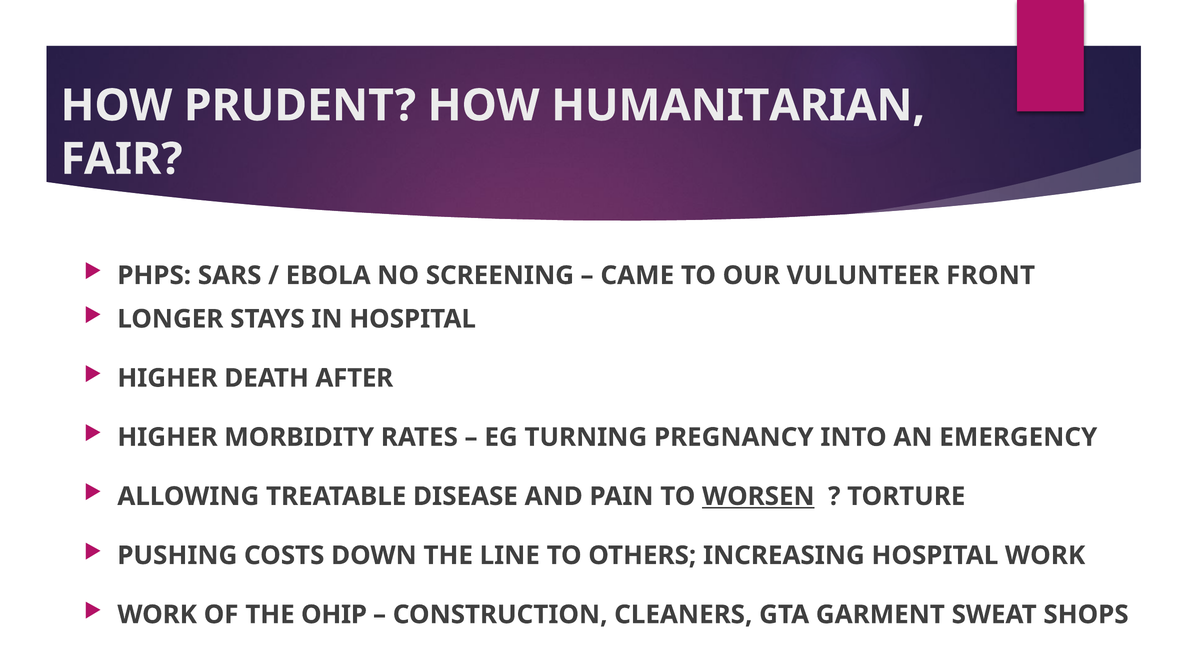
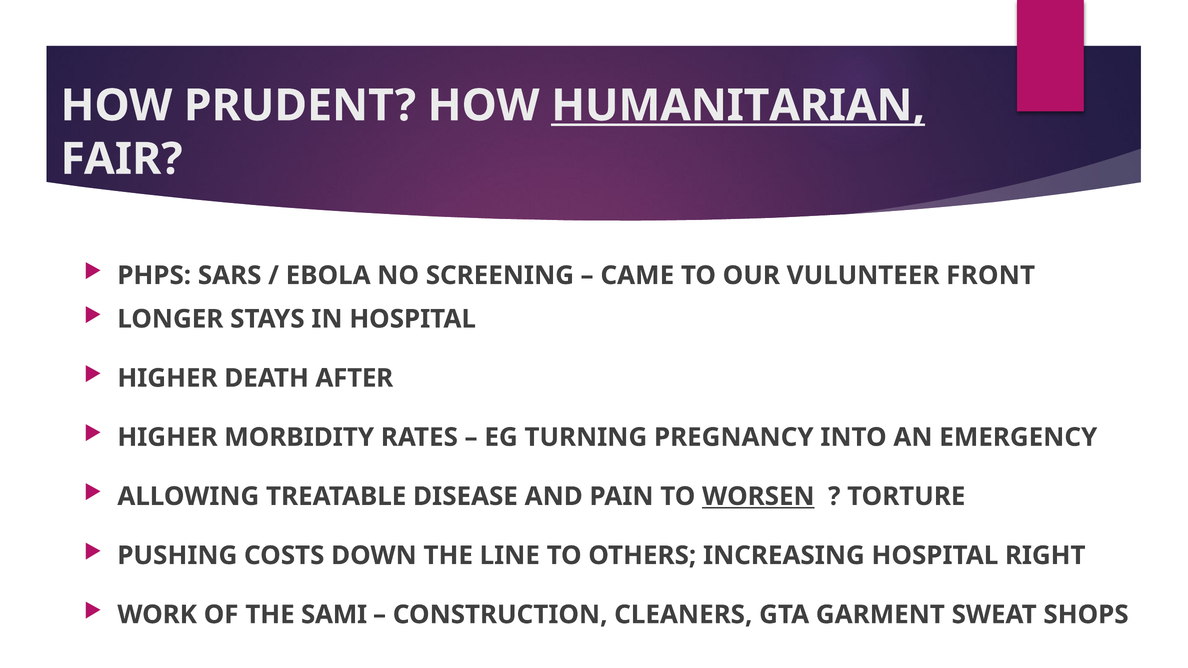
HUMANITARIAN underline: none -> present (738, 106)
HOSPITAL WORK: WORK -> RIGHT (1045, 556)
OHIP: OHIP -> SAMI (334, 615)
